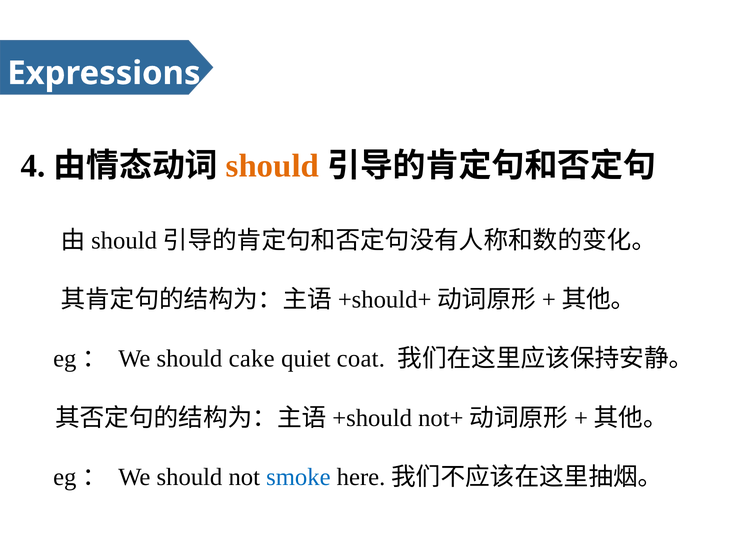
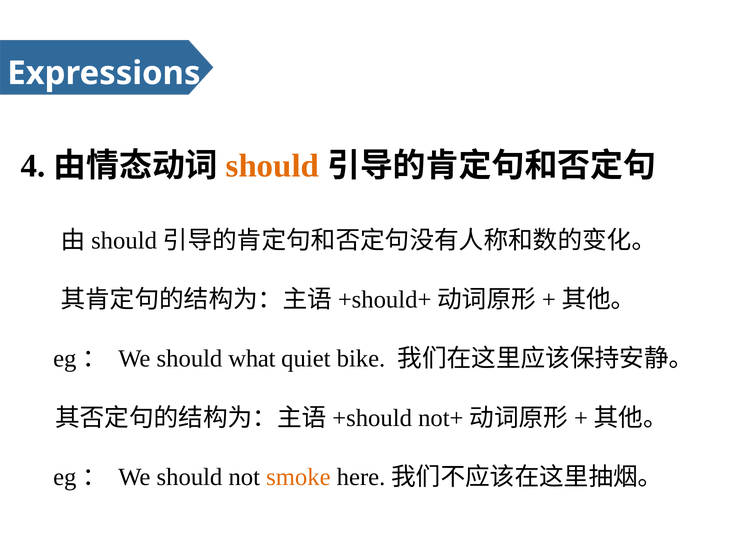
cake: cake -> what (252, 359)
coat: coat -> bike (361, 359)
smoke colour: blue -> orange (298, 477)
